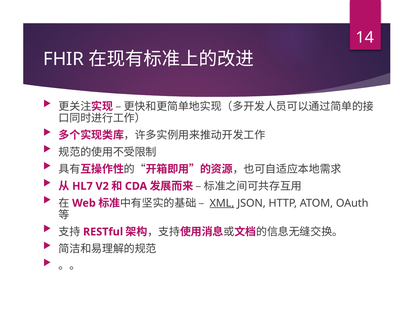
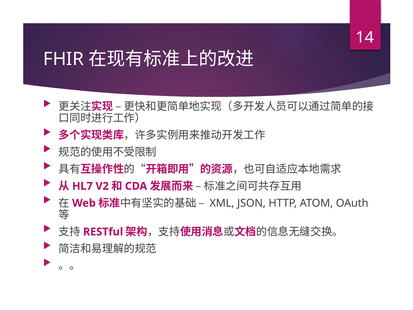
XML underline: present -> none (222, 203)
